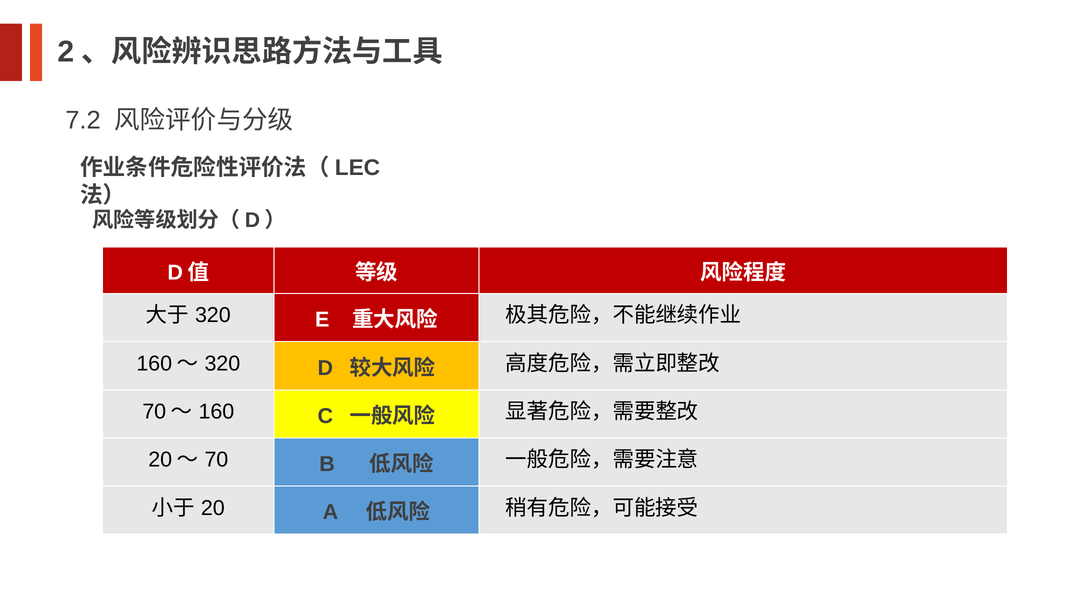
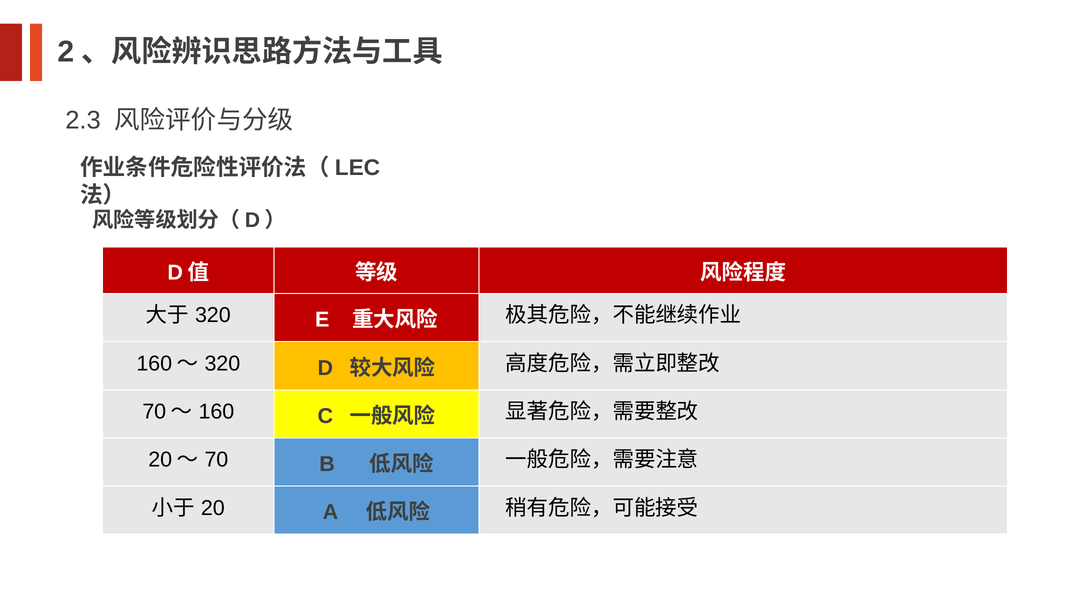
7.2: 7.2 -> 2.3 (83, 120)
